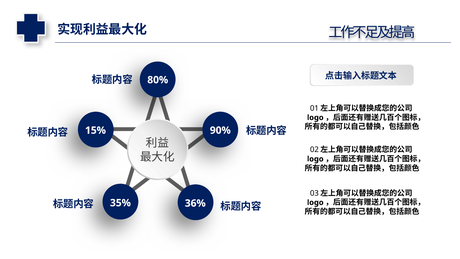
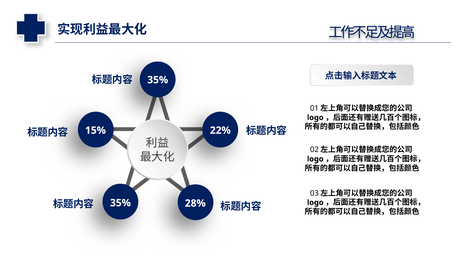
80%: 80% -> 35% (158, 80)
90%: 90% -> 22% (220, 130)
36%: 36% -> 28% (195, 203)
